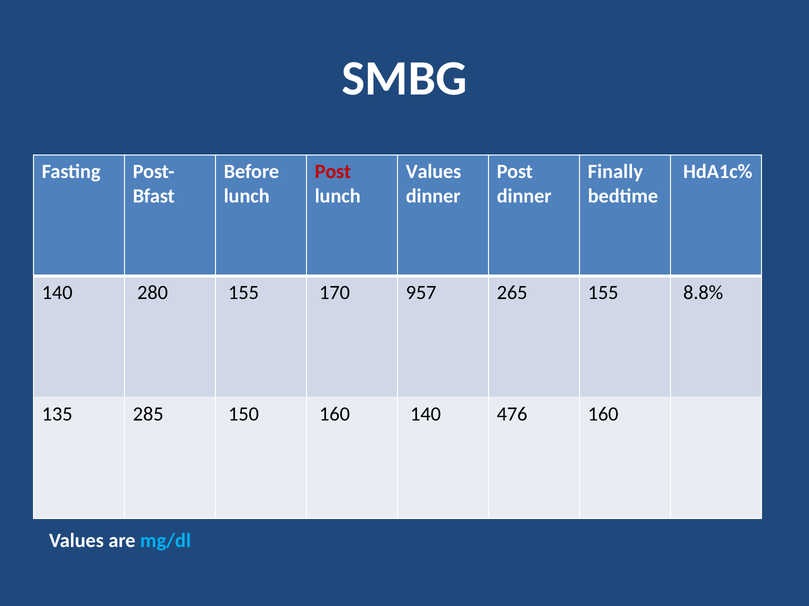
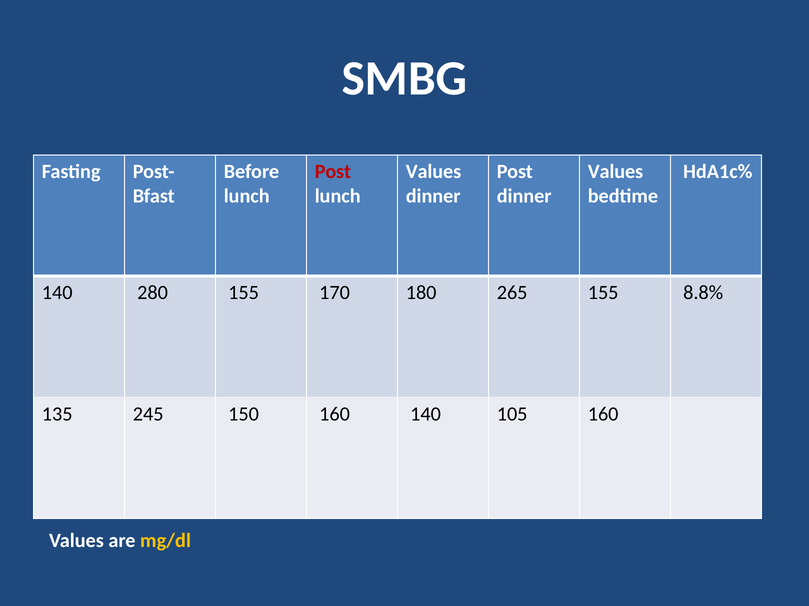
Finally: Finally -> Values (615, 172)
957: 957 -> 180 (421, 293)
285: 285 -> 245 (148, 414)
476: 476 -> 105 (512, 414)
mg/dl colour: light blue -> yellow (166, 541)
